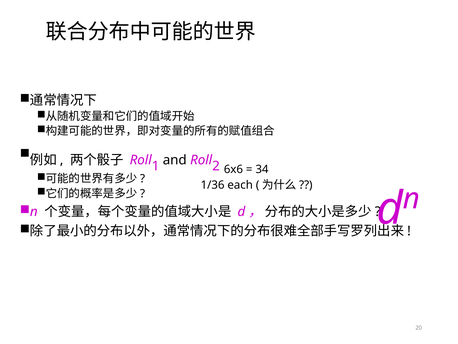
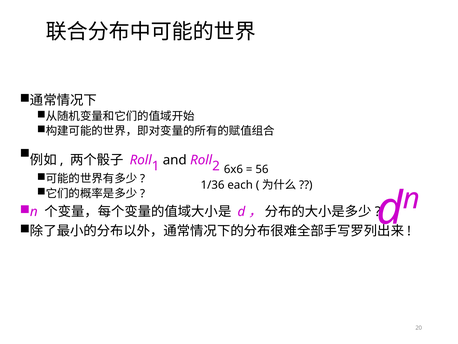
34: 34 -> 56 (262, 169)
